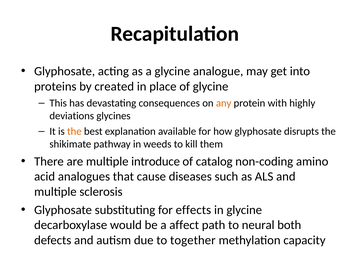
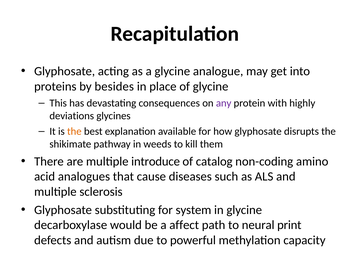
created: created -> besides (114, 87)
any colour: orange -> purple (224, 103)
effects: effects -> system (193, 210)
both: both -> print (289, 225)
together: together -> powerful (193, 241)
